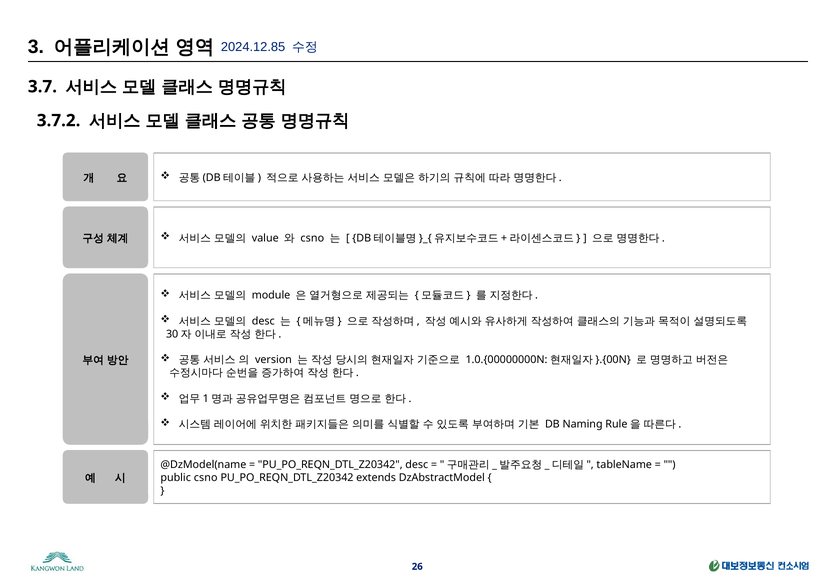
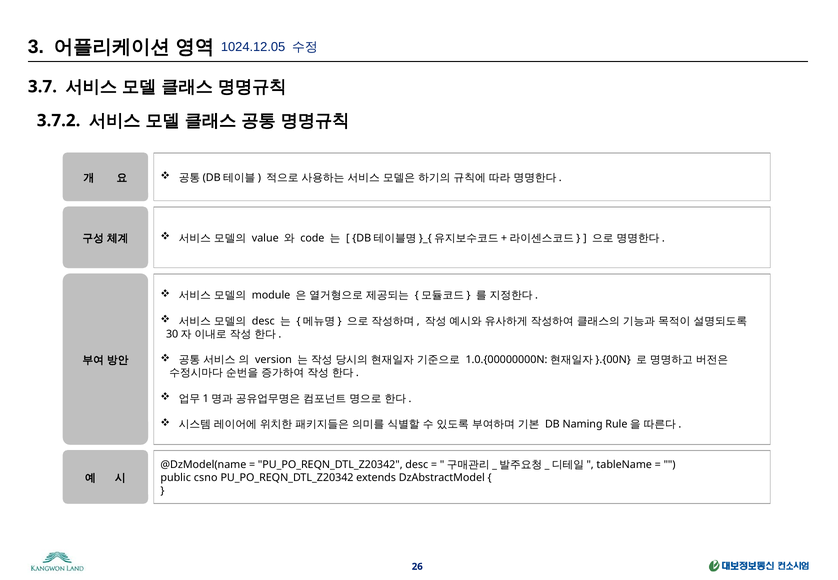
2024.12.85: 2024.12.85 -> 1024.12.05 (253, 47)
csno: csno -> code (312, 238)
